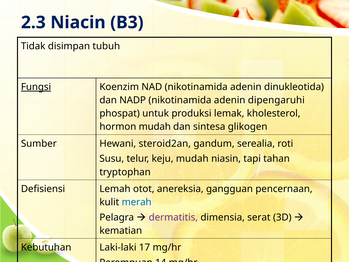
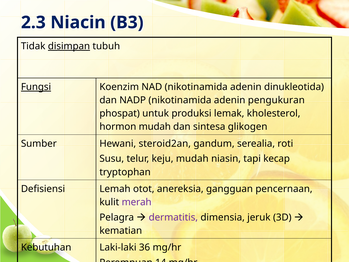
disimpan underline: none -> present (69, 46)
dipengaruhi: dipengaruhi -> pengukuran (276, 100)
tahan: tahan -> kecap (277, 159)
merah colour: blue -> purple (137, 202)
serat: serat -> jeruk (259, 217)
17: 17 -> 36 (145, 247)
